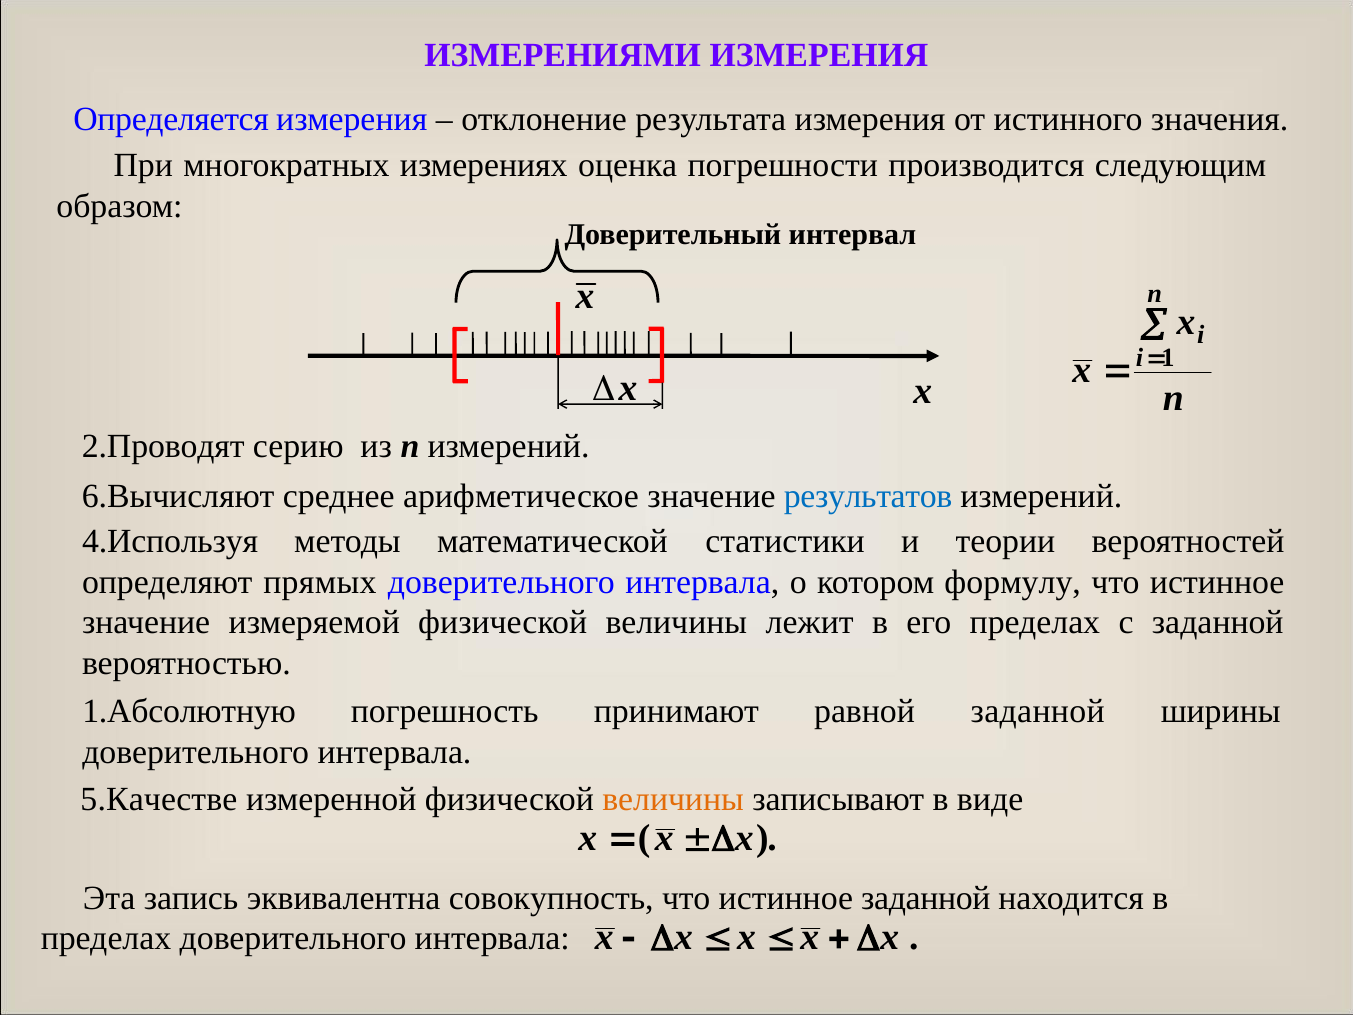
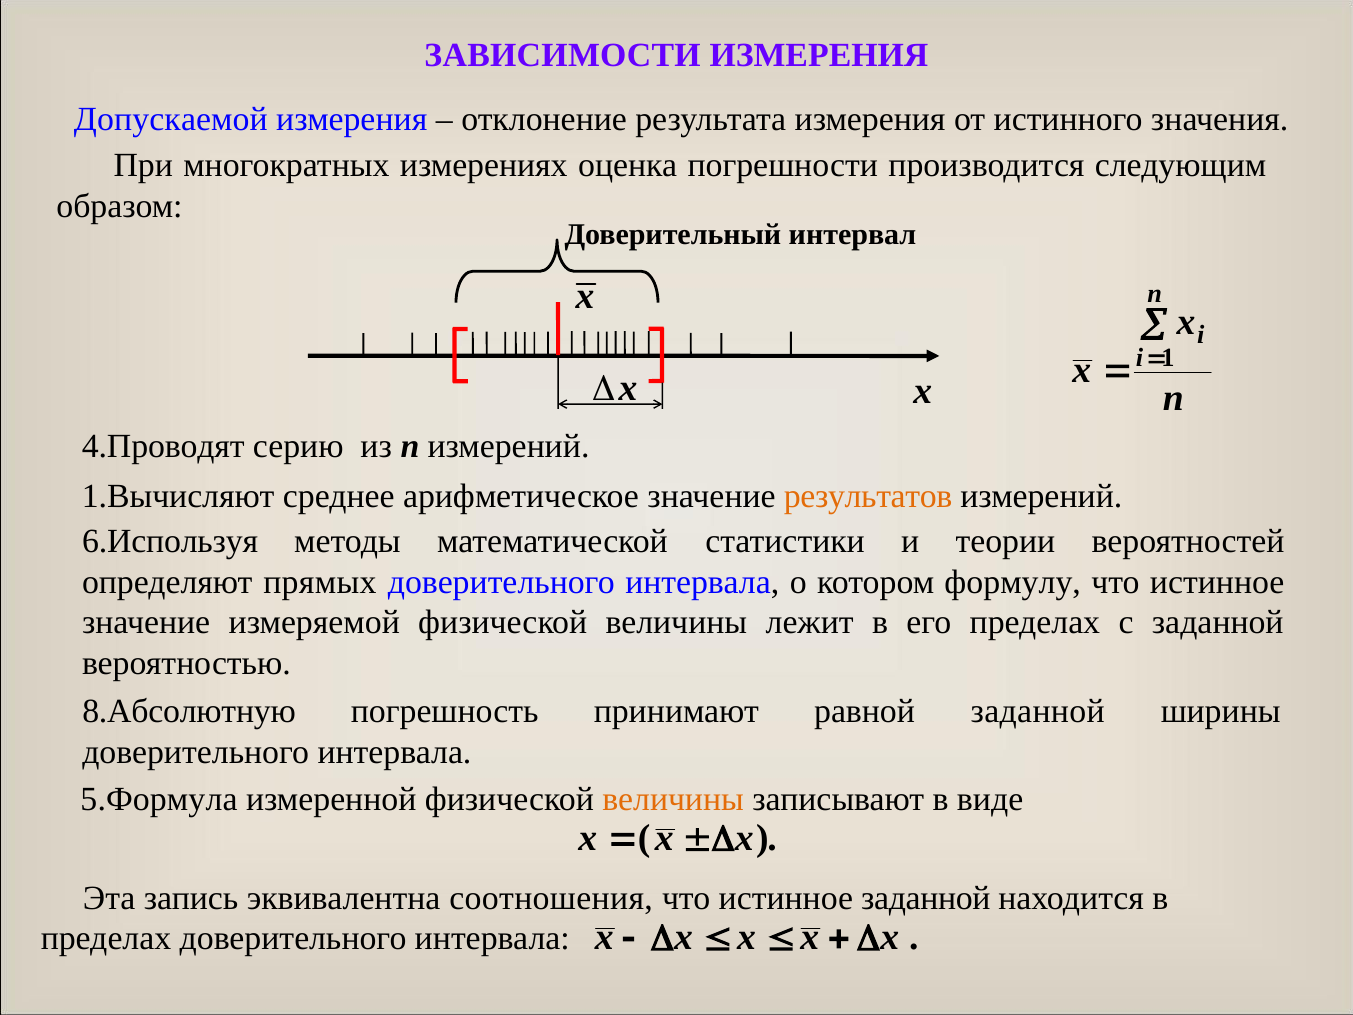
ИЗМЕРЕНИЯМИ: ИЗМЕРЕНИЯМИ -> ЗАВИСИМОСТИ (563, 56)
Определяется: Определяется -> Допускаемой (171, 119)
2.Проводят: 2.Проводят -> 4.Проводят (163, 447)
6.Вычисляют: 6.Вычисляют -> 1.Вычисляют (178, 496)
результатов colour: blue -> orange (868, 496)
4.Используя: 4.Используя -> 6.Используя (170, 541)
1.Абсолютную: 1.Абсолютную -> 8.Абсолютную (189, 711)
5.Качестве: 5.Качестве -> 5.Формула (159, 799)
совокупность: совокупность -> соотношения (551, 898)
